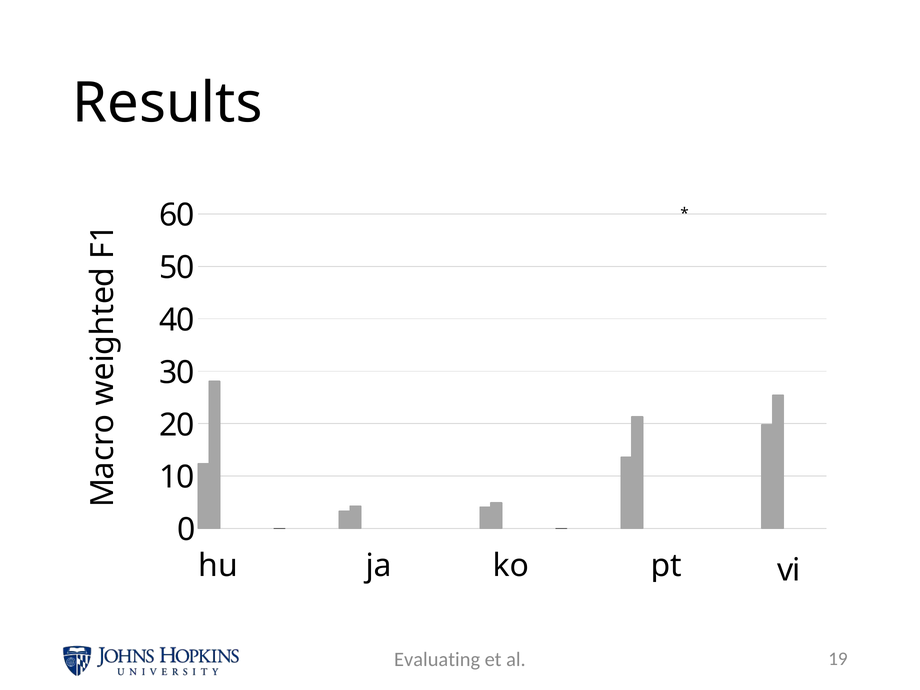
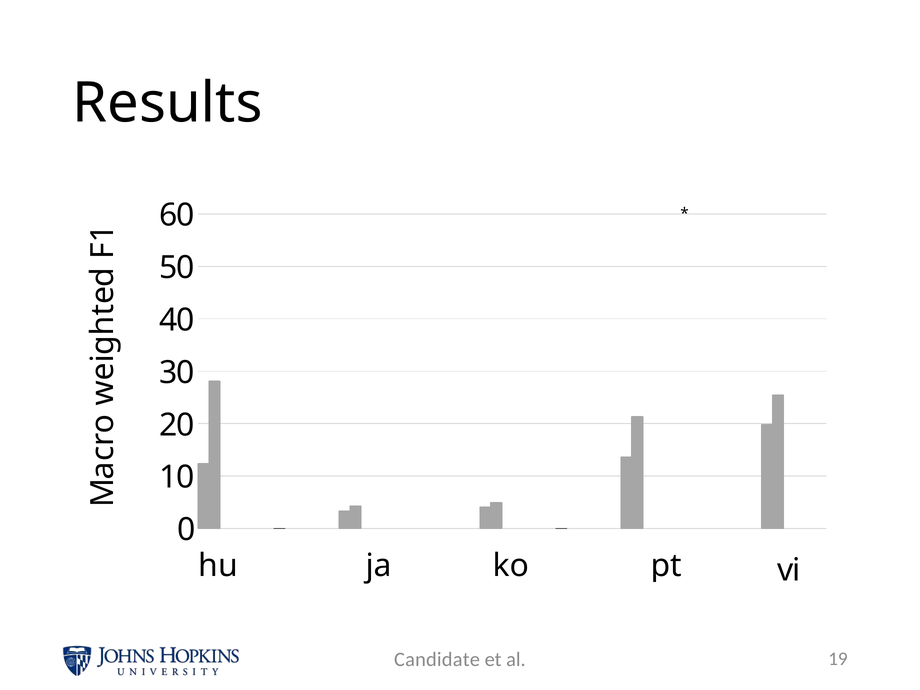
Evaluating: Evaluating -> Candidate (437, 659)
